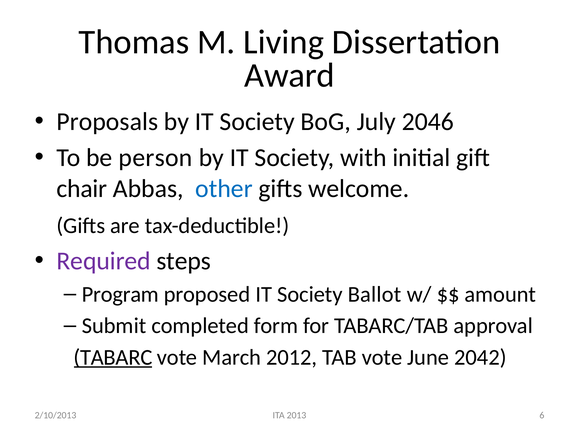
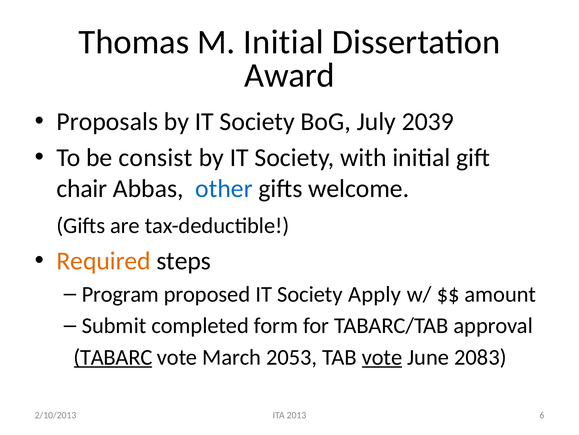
M Living: Living -> Initial (284, 42)
2046: 2046 -> 2039 (428, 121)
person: person -> consist (155, 158)
Required colour: purple -> orange (104, 260)
Ballot: Ballot -> Apply (375, 294)
2012: 2012 -> 2053 (292, 357)
vote underline: none -> present (382, 357)
2042: 2042 -> 2083 (480, 357)
